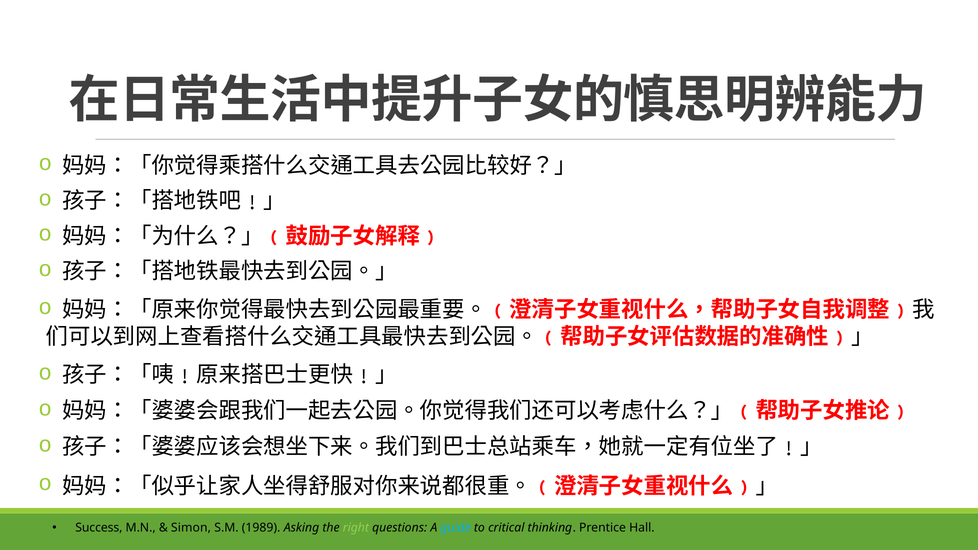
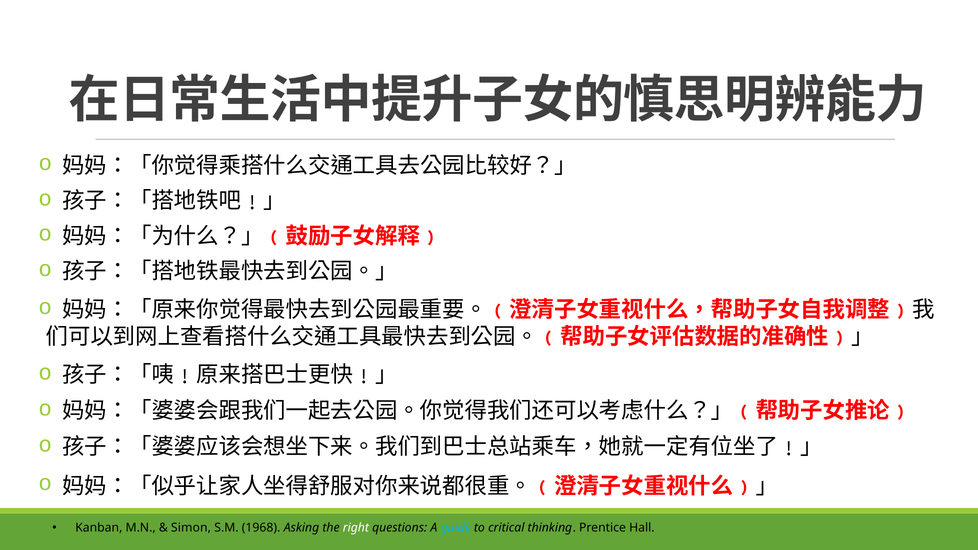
Success: Success -> Kanban (99, 528)
1989: 1989 -> 1968 (261, 528)
right colour: light green -> white (356, 528)
